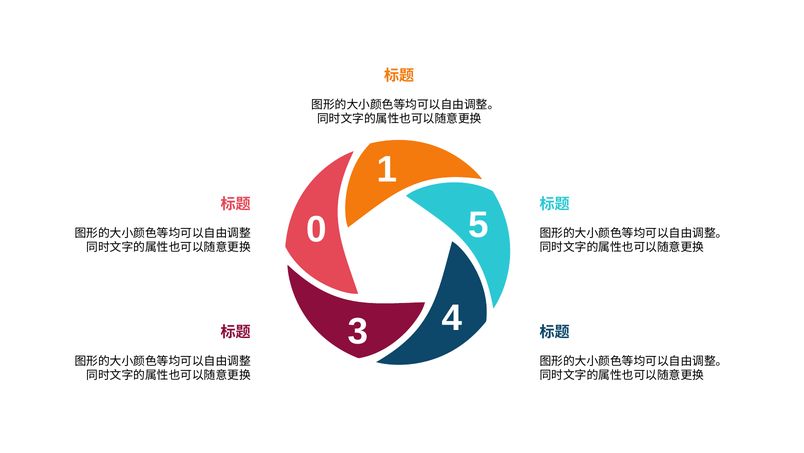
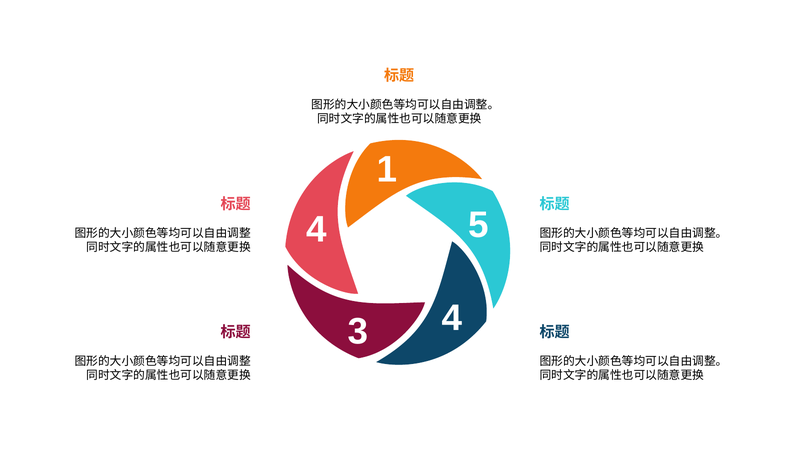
0: 0 -> 4 (316, 229)
